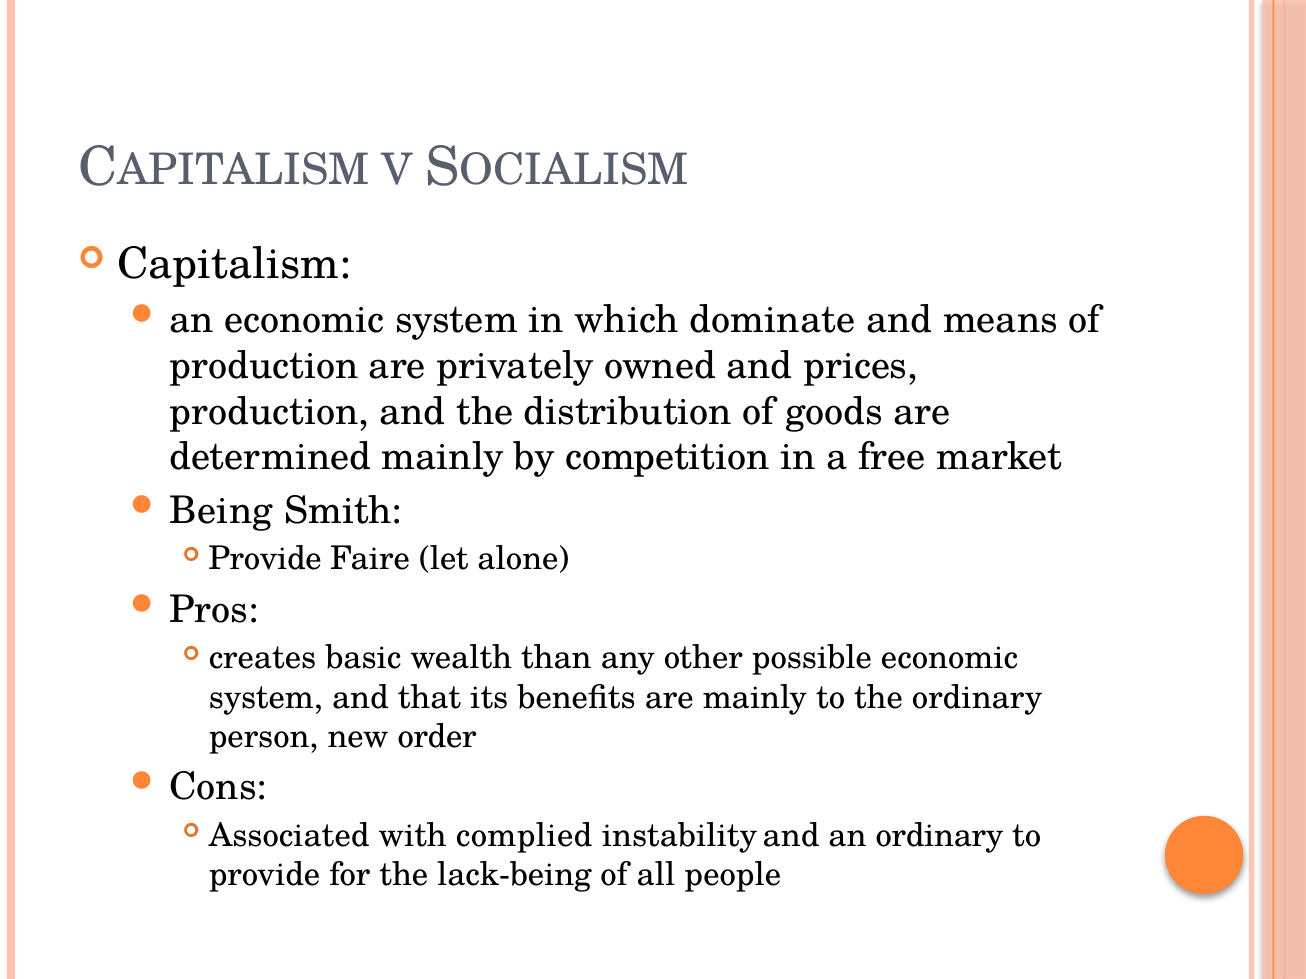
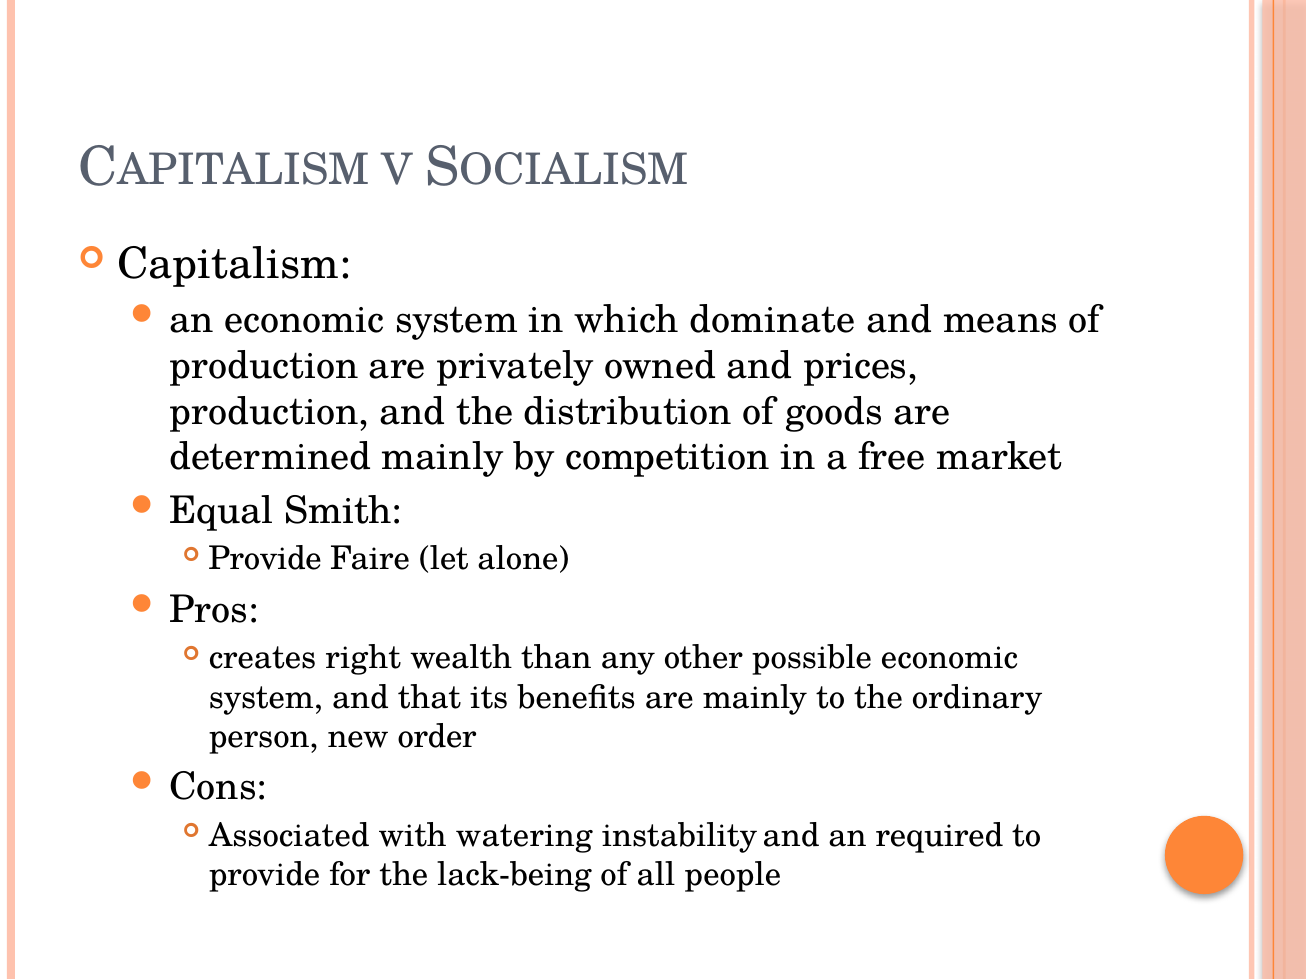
Being: Being -> Equal (222, 511)
basic: basic -> right (363, 658)
complied: complied -> watering (524, 836)
an ordinary: ordinary -> required (939, 836)
